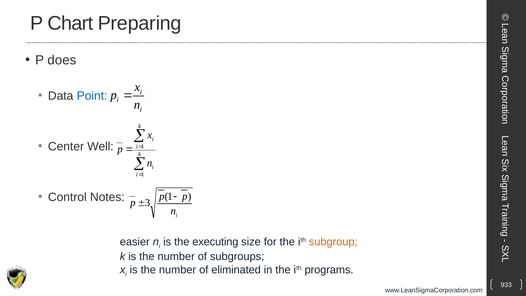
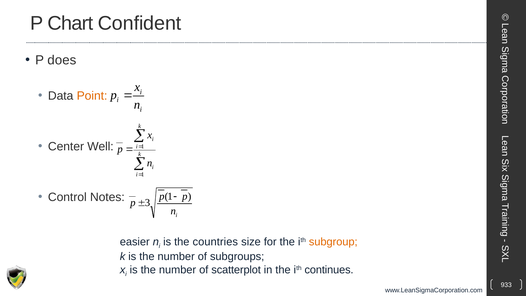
Preparing: Preparing -> Confident (140, 23)
Point colour: blue -> orange (92, 96)
executing: executing -> countries (215, 242)
eliminated: eliminated -> scatterplot (236, 270)
programs: programs -> continues (329, 270)
